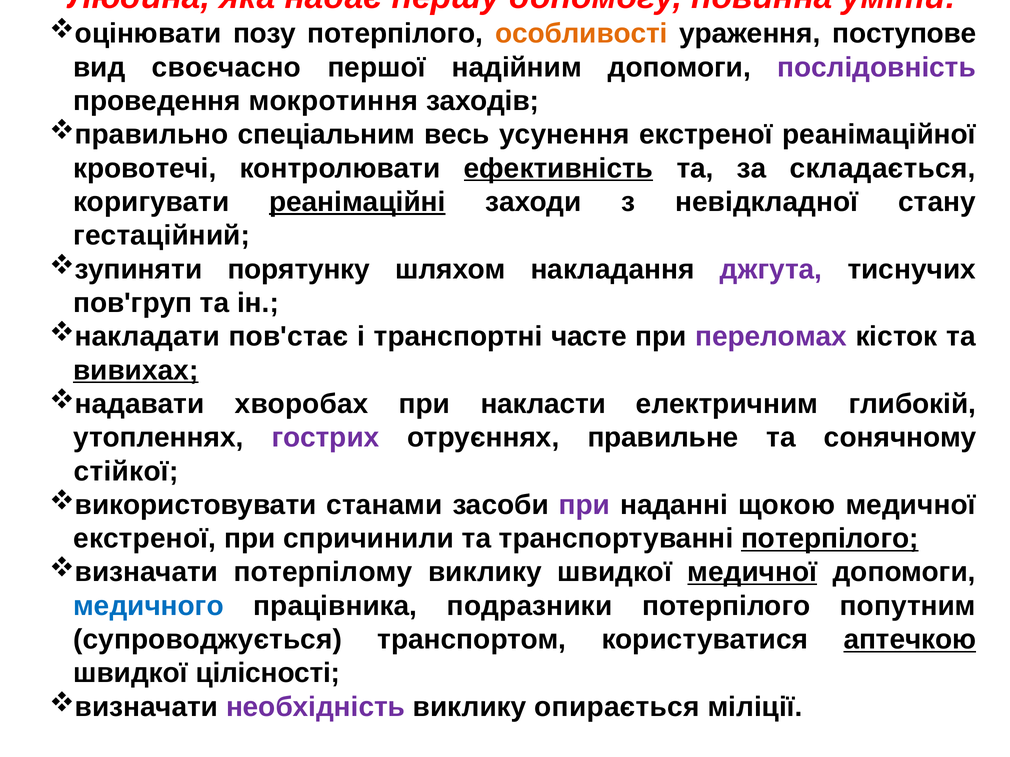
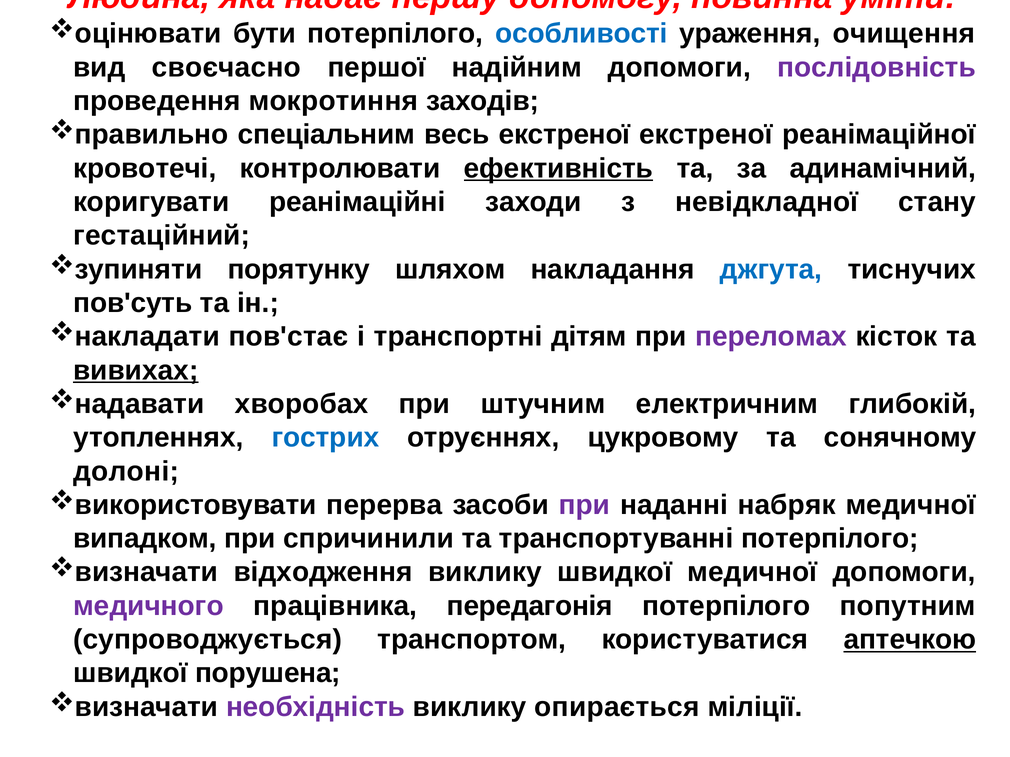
позу: позу -> бути (265, 34)
особливості colour: orange -> blue (581, 34)
поступове: поступове -> очищення (904, 34)
весь усунення: усунення -> екстреної (565, 135)
складається: складається -> адинамічний (883, 168)
реанімаційні underline: present -> none (357, 202)
джгута colour: purple -> blue (771, 269)
пов'груп: пов'груп -> пов'суть (133, 303)
часте: часте -> дітям (589, 337)
накласти: накласти -> штучним (543, 404)
гострих colour: purple -> blue (325, 438)
правильне: правильне -> цукровому (663, 438)
стійкої: стійкої -> долоні (126, 472)
станами: станами -> перерва (384, 505)
щокою: щокою -> набряк (787, 505)
екстреної: екстреної -> випадком (145, 539)
потерпілого underline: present -> none (830, 539)
потерпілому: потерпілому -> відходження (323, 573)
медичної underline: present -> none (752, 573)
медичного colour: blue -> purple (148, 606)
подразники: подразники -> передагонія (530, 606)
цілісності: цілісності -> порушена (268, 674)
